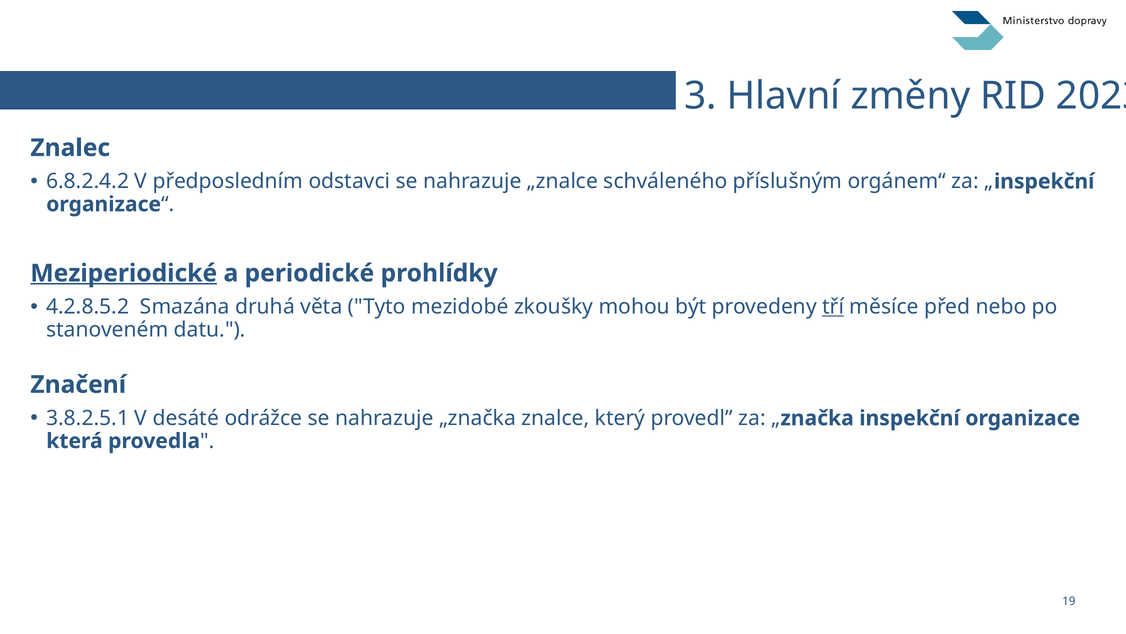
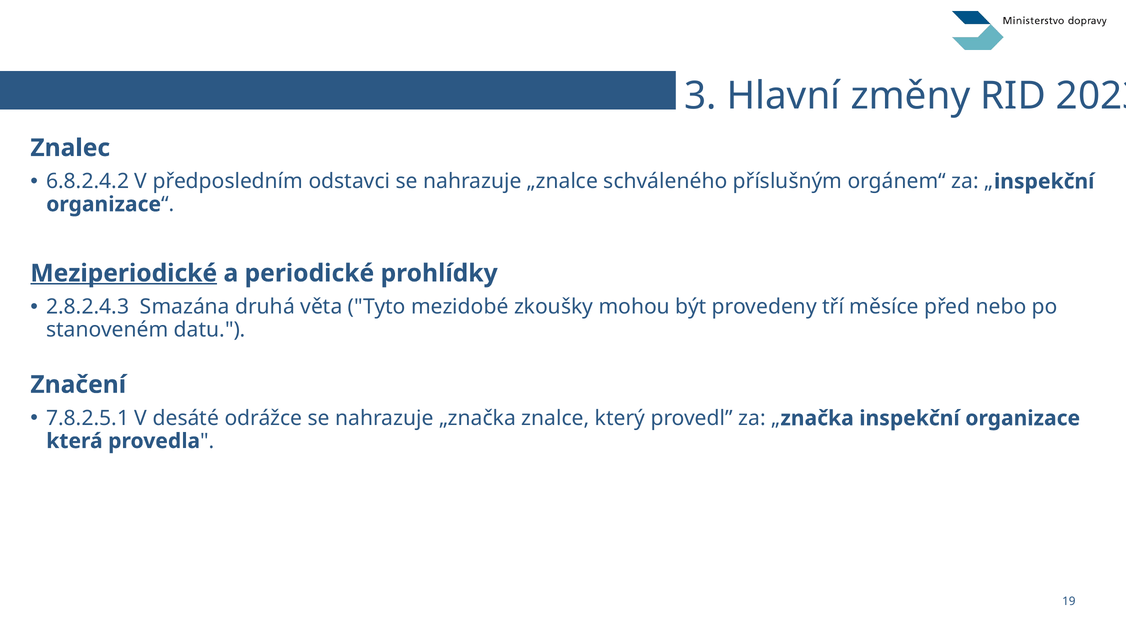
4.2.8.5.2: 4.2.8.5.2 -> 2.8.2.4.3 (88, 307)
tří underline: present -> none (833, 307)
3.8.2.5.1: 3.8.2.5.1 -> 7.8.2.5.1 (88, 418)
